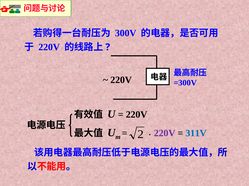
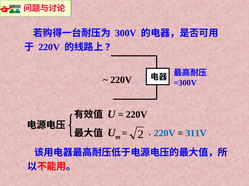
220V colour: purple -> blue (165, 134)
